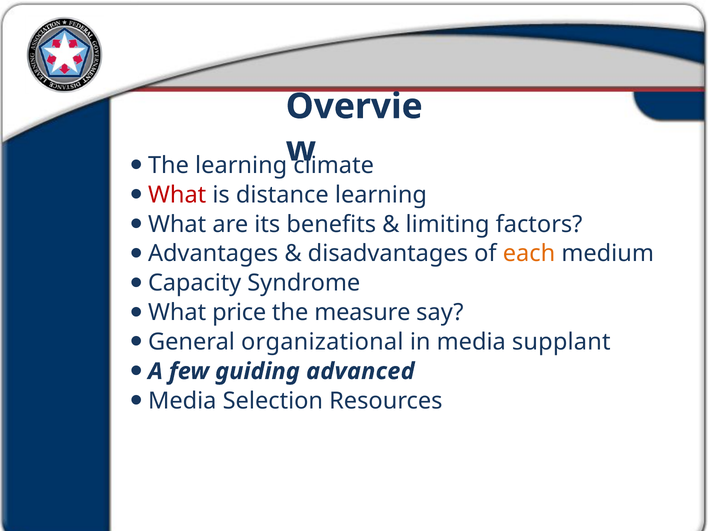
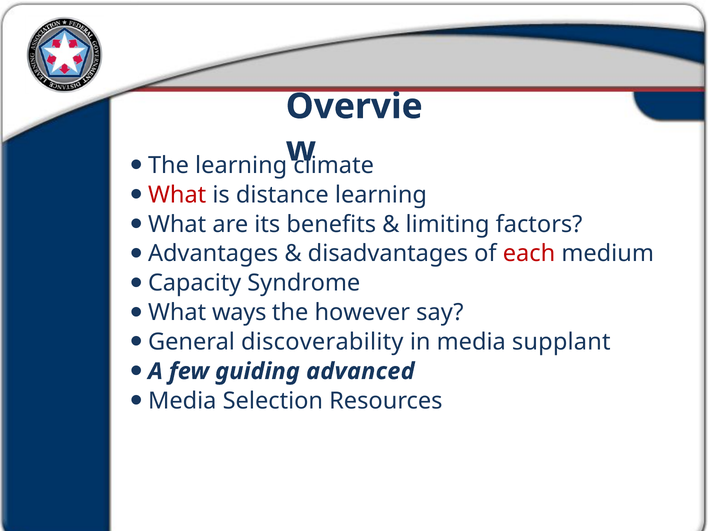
each colour: orange -> red (529, 254)
price: price -> ways (239, 313)
measure: measure -> however (362, 313)
organizational: organizational -> discoverability (322, 342)
